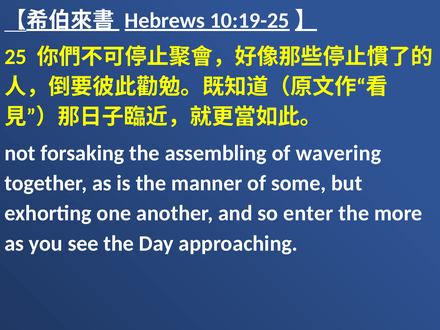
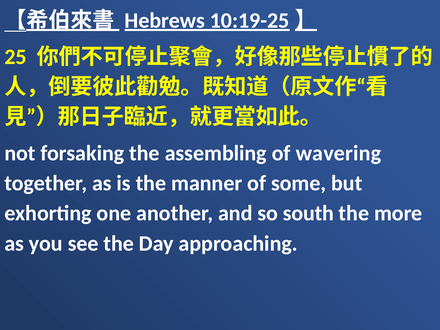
enter: enter -> south (308, 213)
